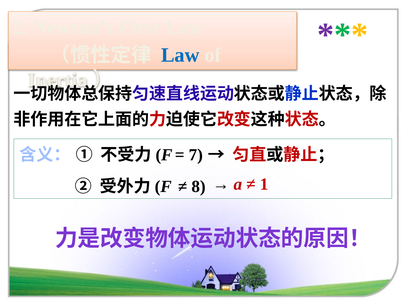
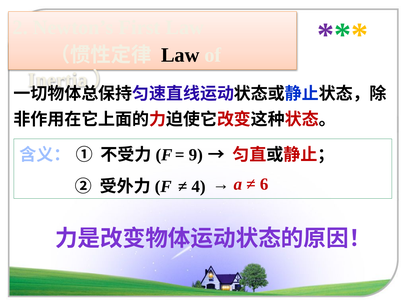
Law colour: blue -> black (180, 55)
7: 7 -> 9 (196, 155)
1: 1 -> 6 (264, 184)
8: 8 -> 4 (199, 186)
